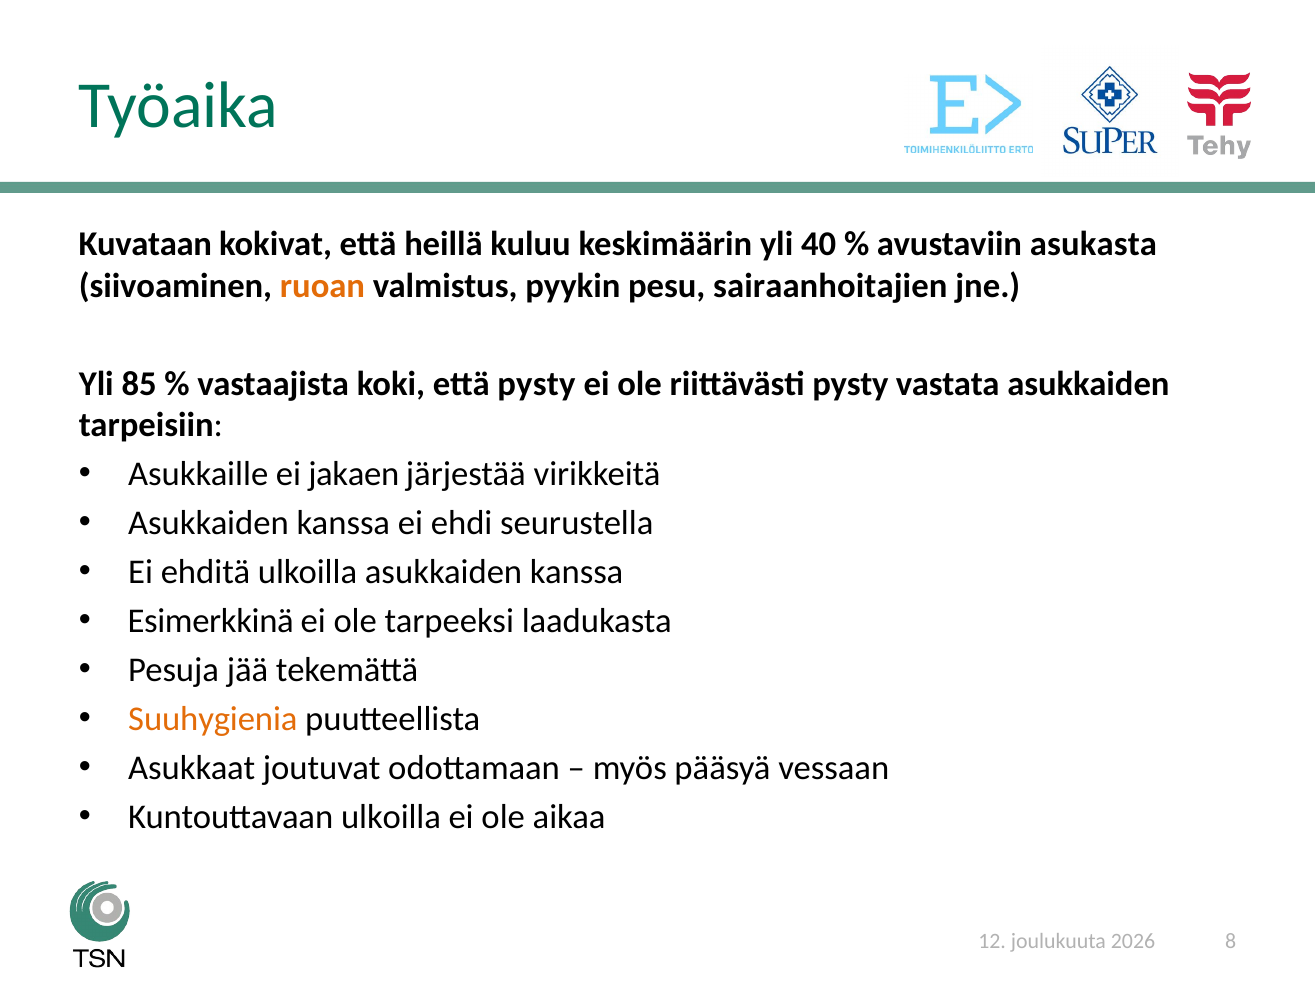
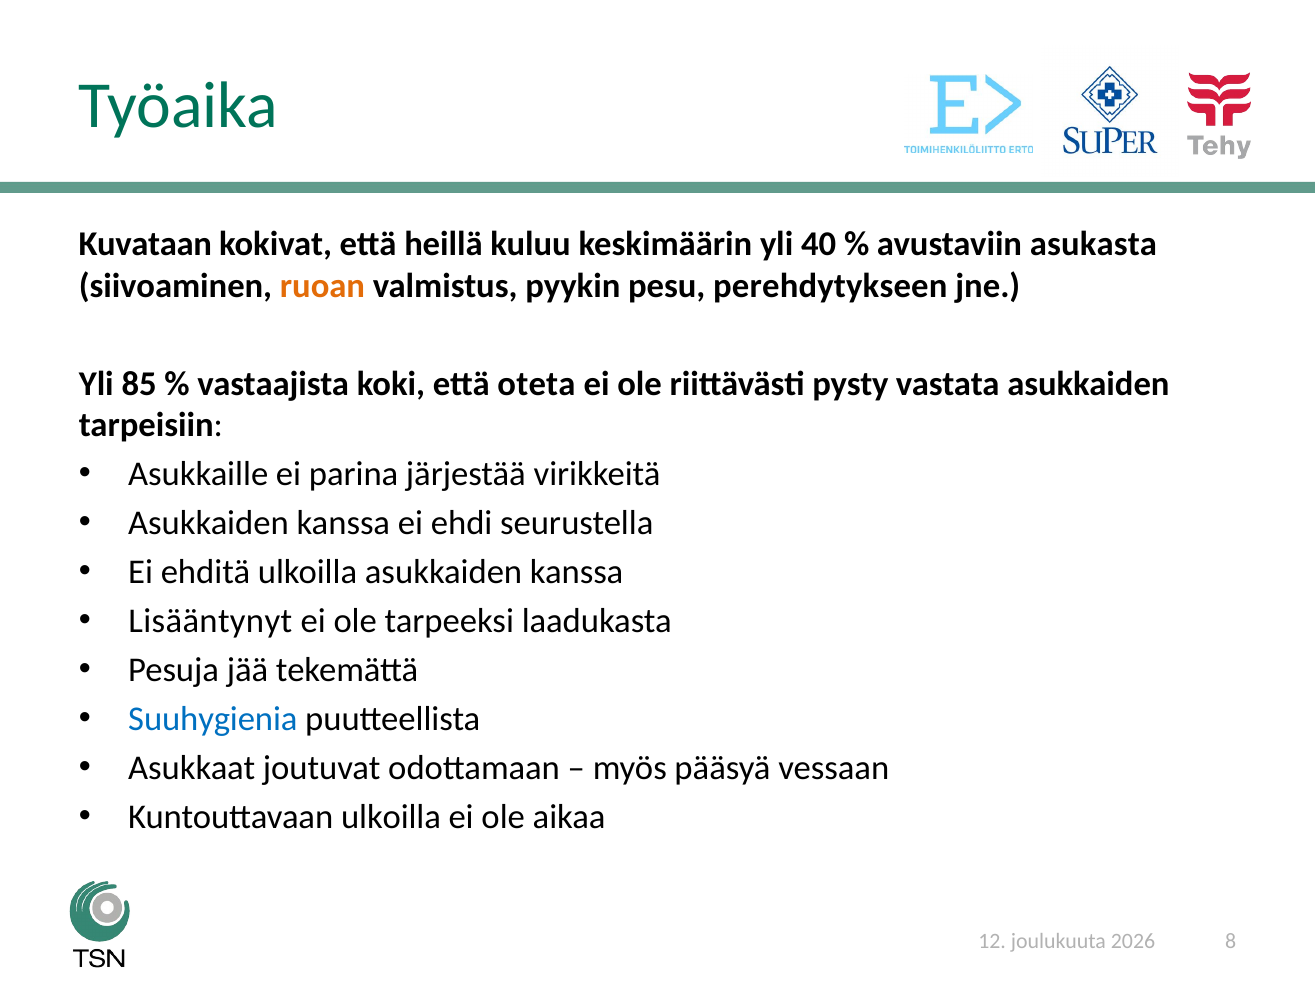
sairaanhoitajien: sairaanhoitajien -> perehdytykseen (830, 286)
että pysty: pysty -> oteta (536, 384)
jakaen: jakaen -> parina (354, 474)
Esimerkkinä: Esimerkkinä -> Lisääntynyt (210, 621)
Suuhygienia colour: orange -> blue (213, 719)
